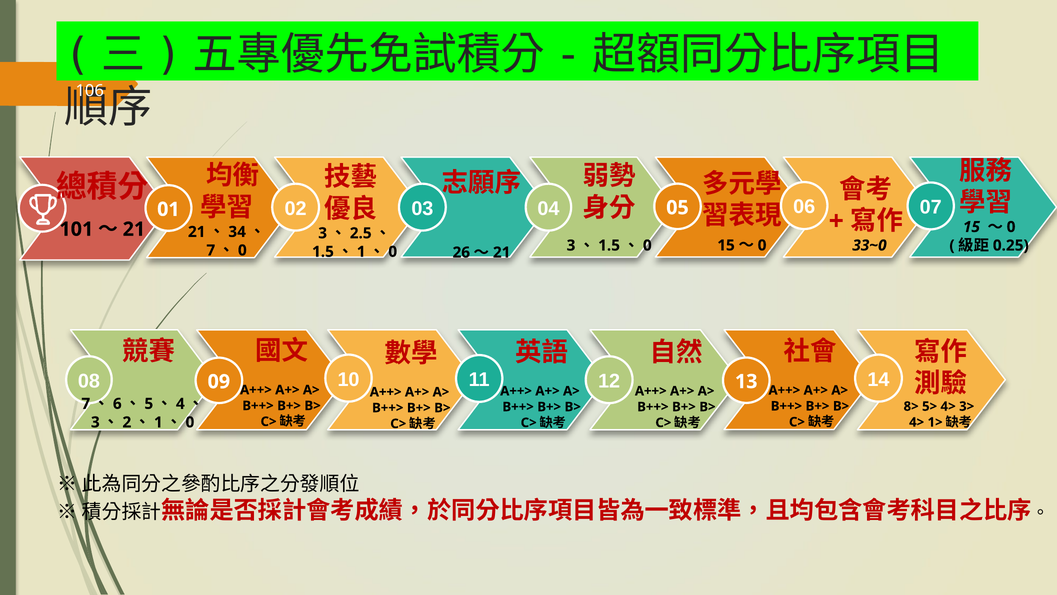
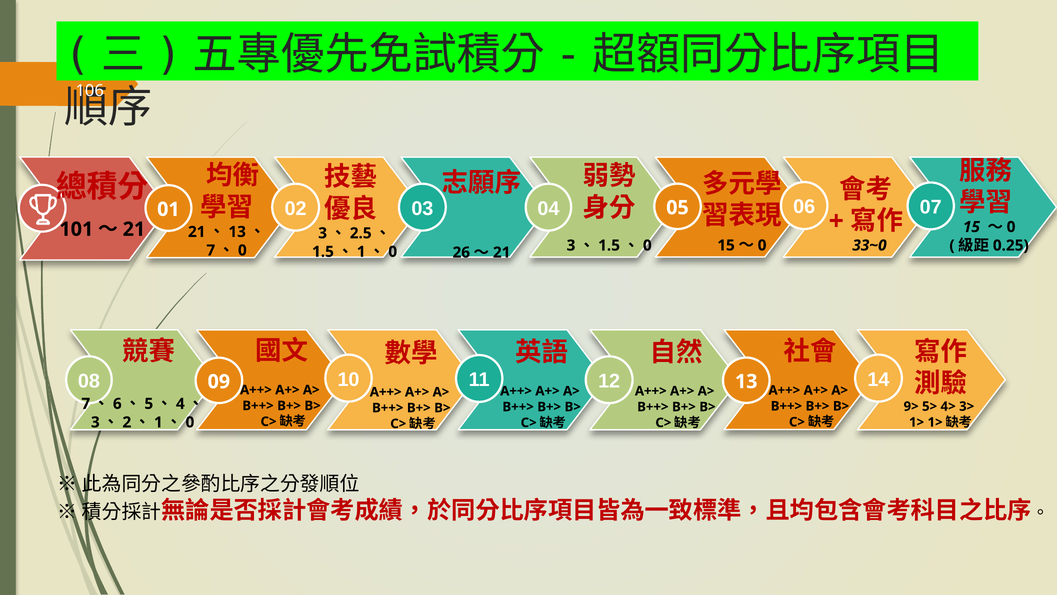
34: 34 -> 13 (237, 232)
8>: 8> -> 9> (911, 406)
4>: 4> -> 1> (917, 422)
